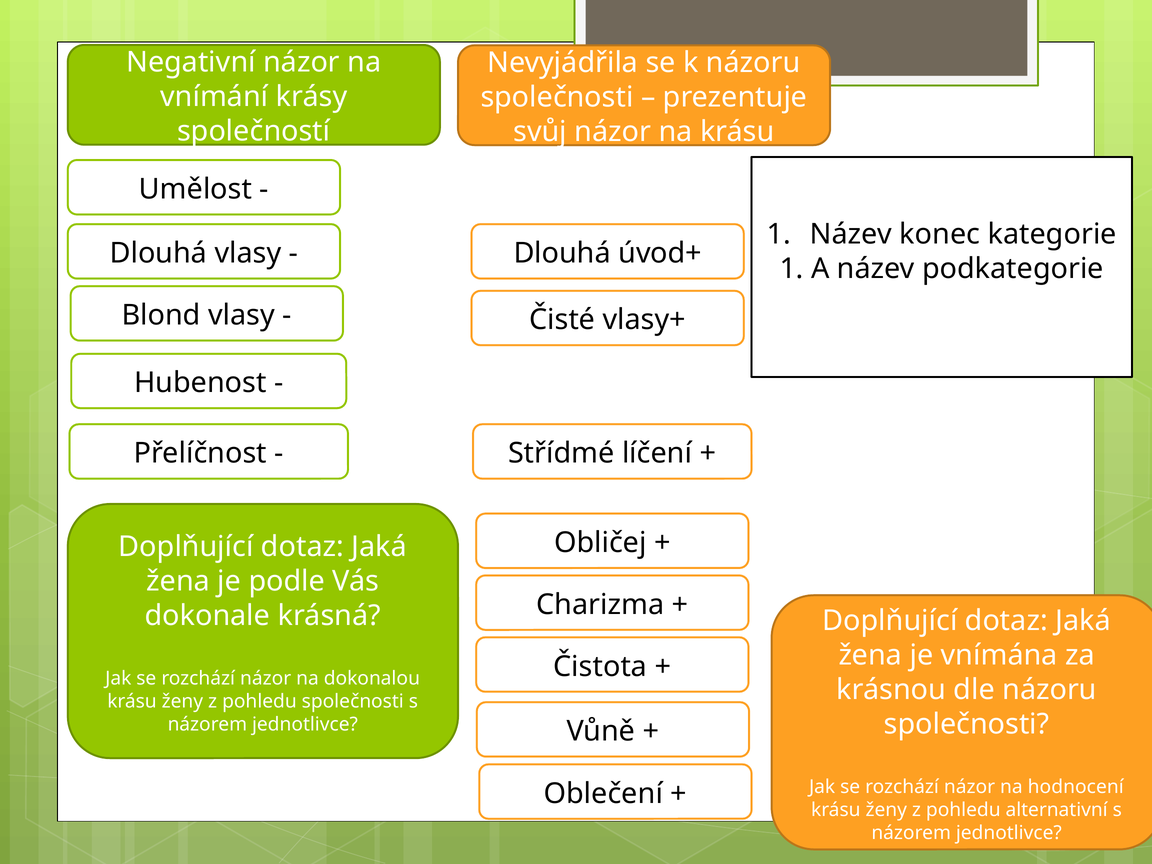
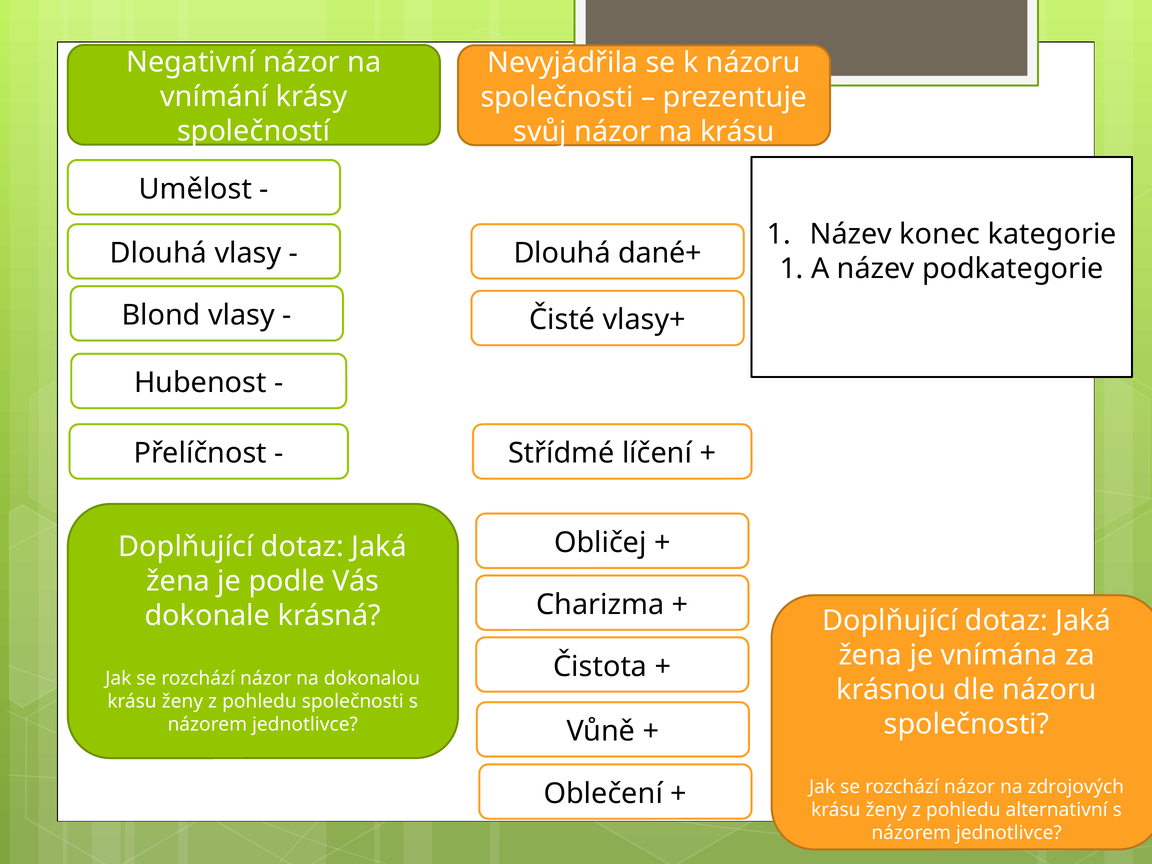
úvod+: úvod+ -> dané+ (660, 253)
hodnocení: hodnocení -> zdrojových (1076, 787)
